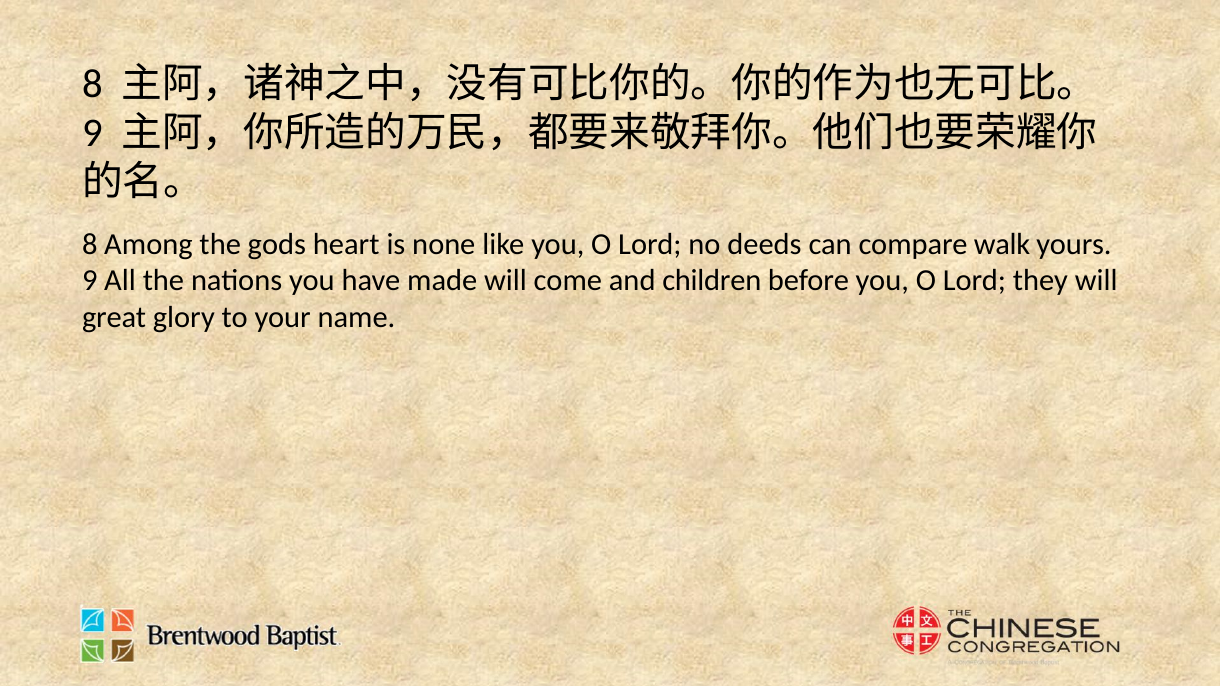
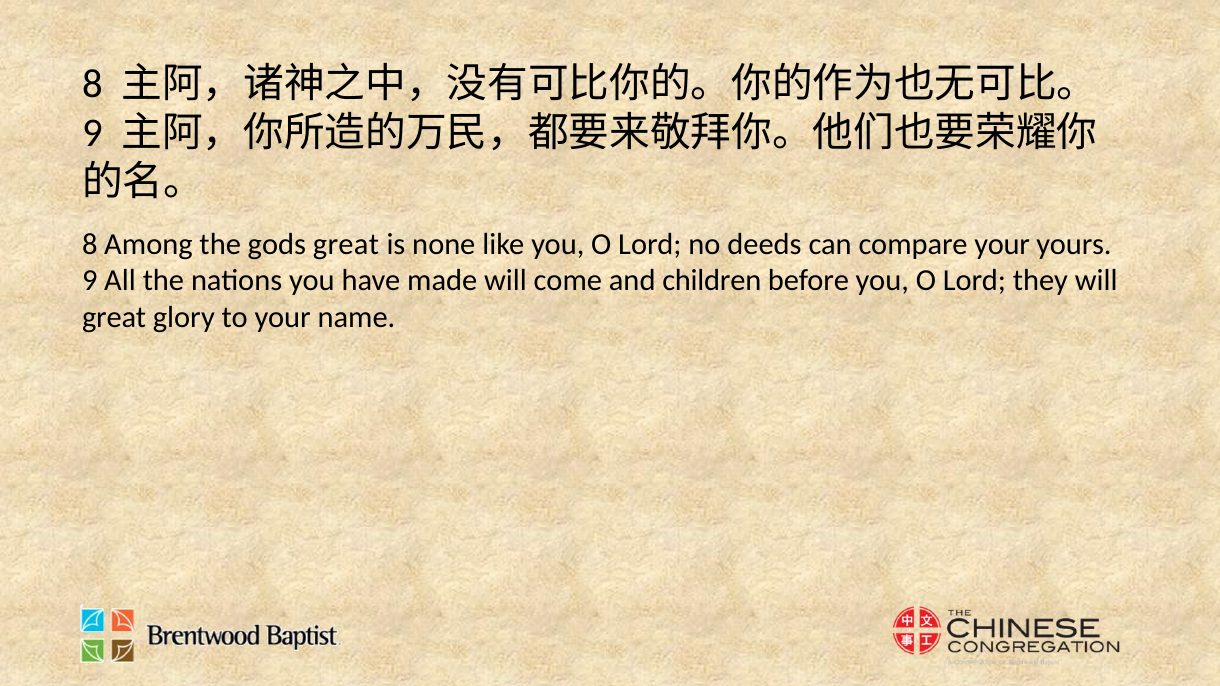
gods heart: heart -> great (346, 244)
compare walk: walk -> your (1002, 244)
